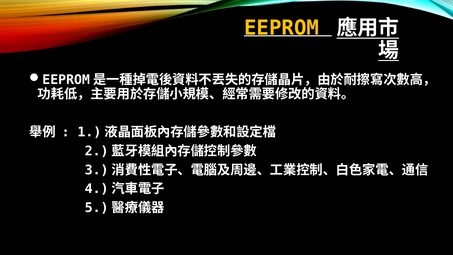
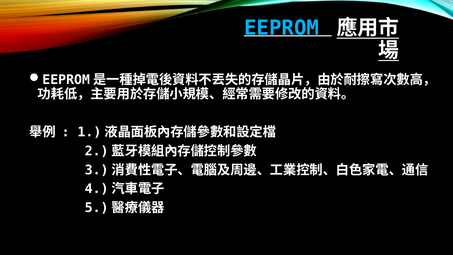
EEPROM colour: yellow -> light blue (282, 28)
